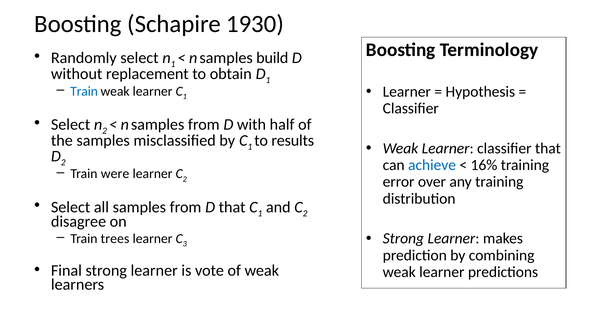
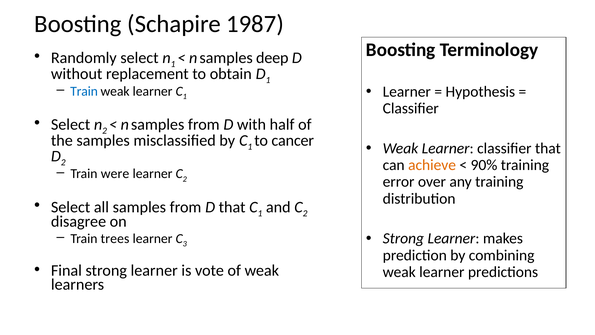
1930: 1930 -> 1987 (255, 24)
build: build -> deep (272, 58)
results: results -> cancer (293, 140)
achieve colour: blue -> orange (432, 165)
16%: 16% -> 90% (484, 165)
